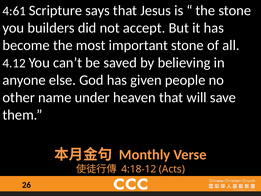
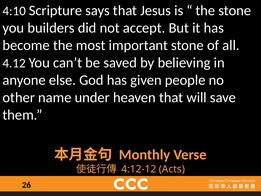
4:61: 4:61 -> 4:10 (14, 11)
4:18-12: 4:18-12 -> 4:12-12 (139, 169)
